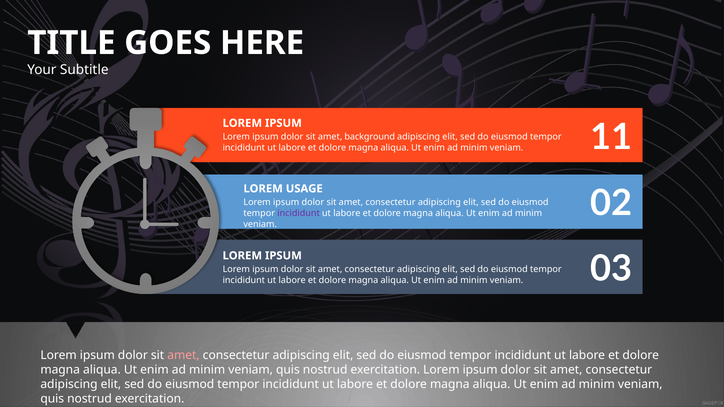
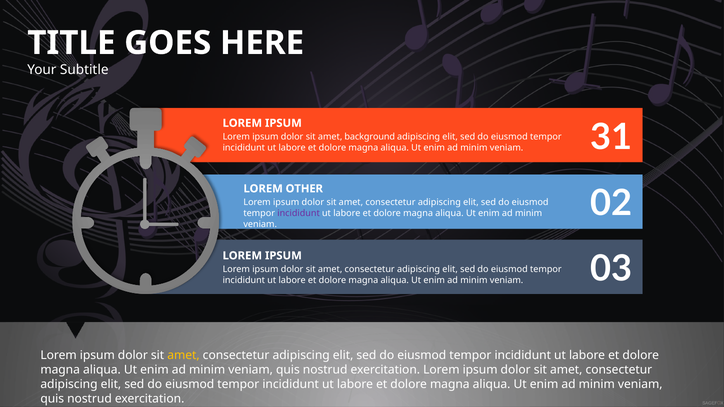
11: 11 -> 31 (611, 137)
USAGE: USAGE -> OTHER (304, 189)
amet colour: pink -> yellow (183, 355)
